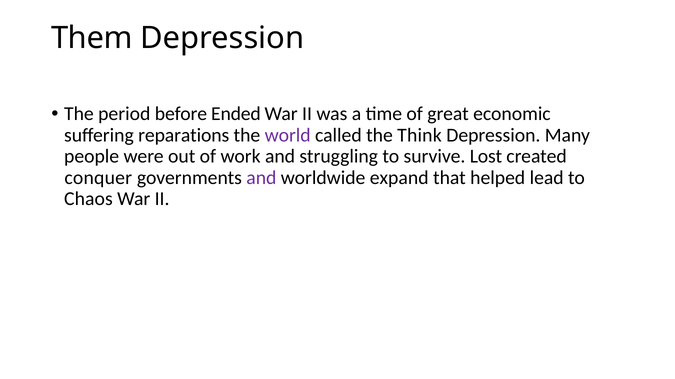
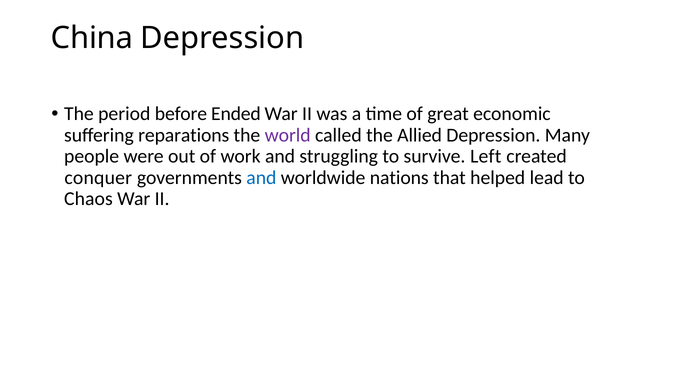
Them: Them -> China (92, 38)
Think: Think -> Allied (420, 135)
Lost: Lost -> Left (486, 157)
and colour: purple -> blue (261, 178)
expand: expand -> nations (399, 178)
